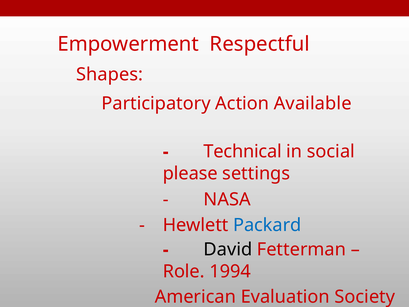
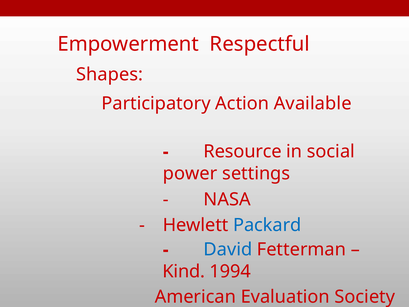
Technical: Technical -> Resource (243, 151)
please: please -> power (190, 173)
David colour: black -> blue (228, 249)
Role: Role -> Kind (184, 271)
